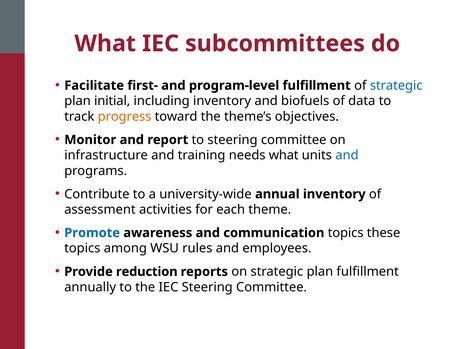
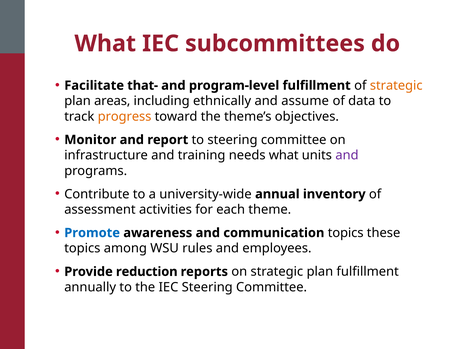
first-: first- -> that- (143, 85)
strategic colour: blue -> orange (396, 85)
initial: initial -> areas (112, 101)
including inventory: inventory -> ethnically (222, 101)
biofuels: biofuels -> assume (305, 101)
and colour: blue -> purple (347, 155)
